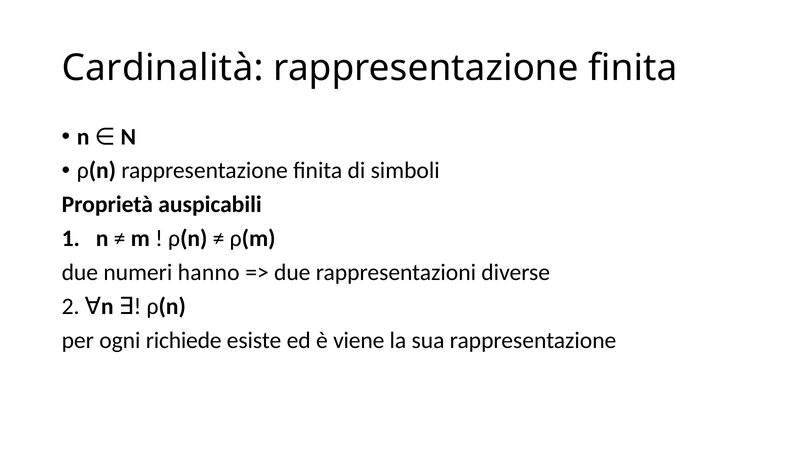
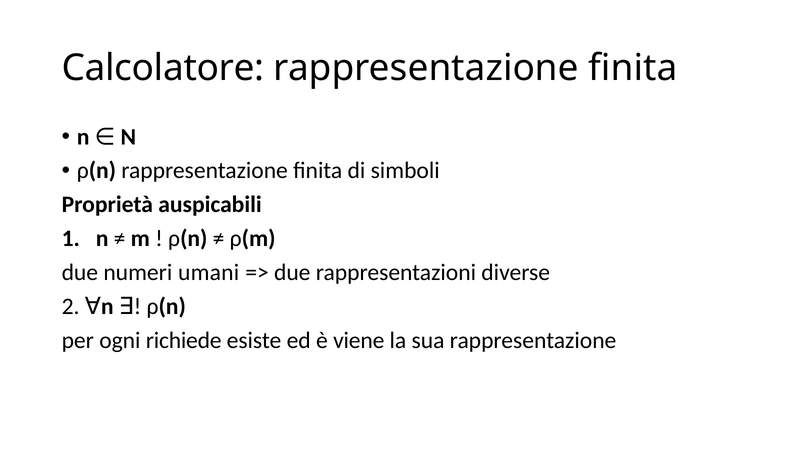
Cardinalità: Cardinalità -> Calcolatore (163, 68)
hanno: hanno -> umani (209, 272)
